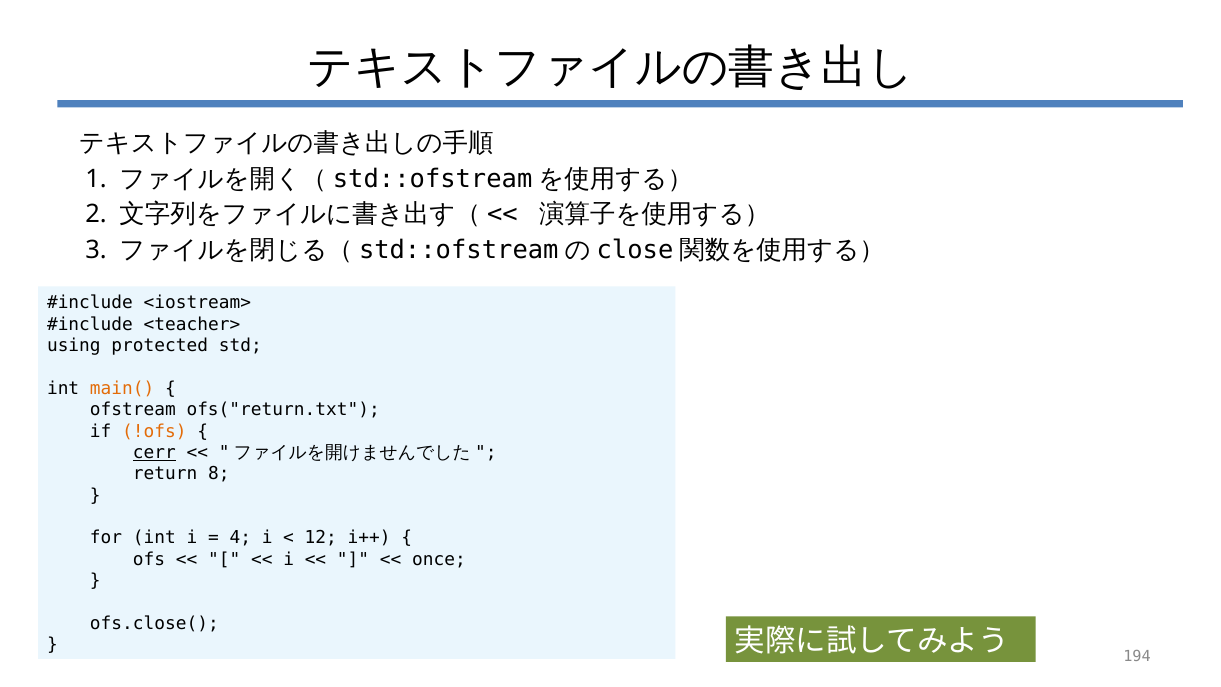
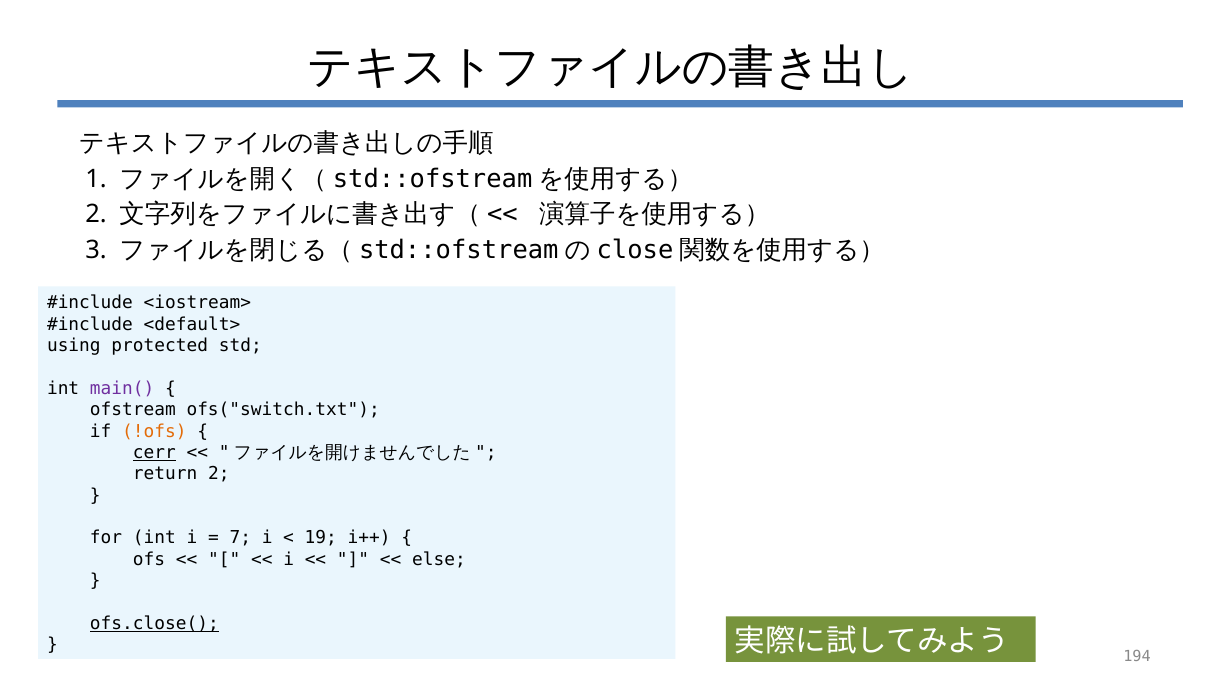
<teacher>: <teacher> -> <default> (192, 324)
main( colour: orange -> purple (122, 388)
ofs("return.txt: ofs("return.txt -> ofs("switch.txt (283, 410)
return 8: 8 -> 2 (219, 474)
4: 4 -> 7 (240, 538)
12: 12 -> 19 (321, 538)
once: once -> else (439, 559)
ofs.close( underline: none -> present (154, 623)
